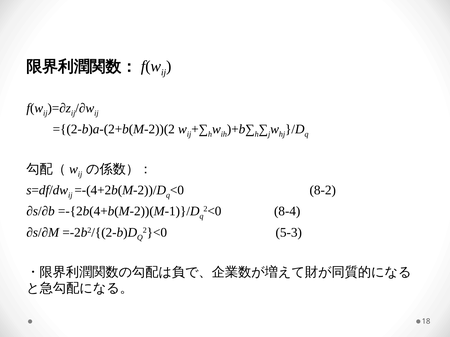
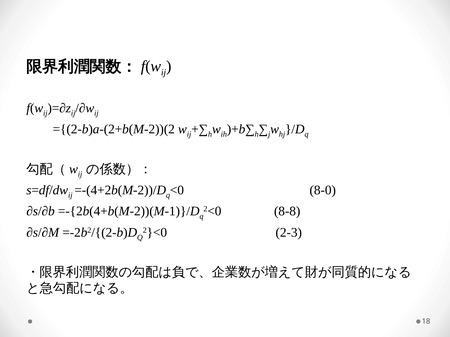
8-2: 8-2 -> 8-0 (323, 190)
8-4: 8-4 -> 8-8 (287, 212)
5-3: 5-3 -> 2-3 (289, 233)
